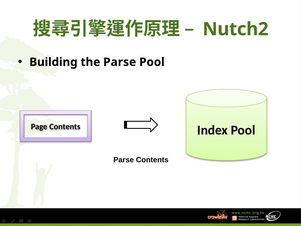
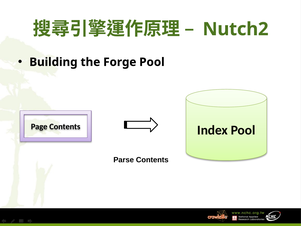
the Parse: Parse -> Forge (120, 62)
